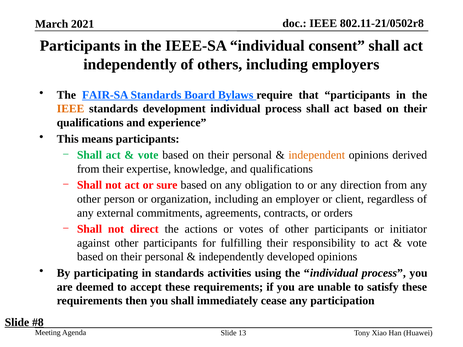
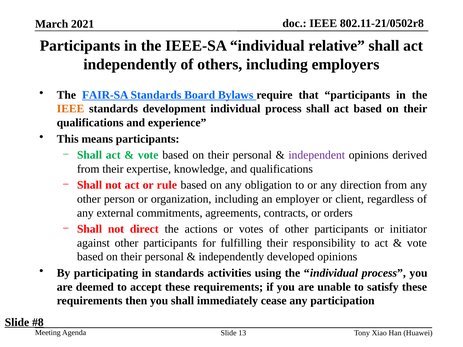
consent: consent -> relative (337, 46)
independent colour: orange -> purple (317, 155)
sure: sure -> rule (167, 185)
